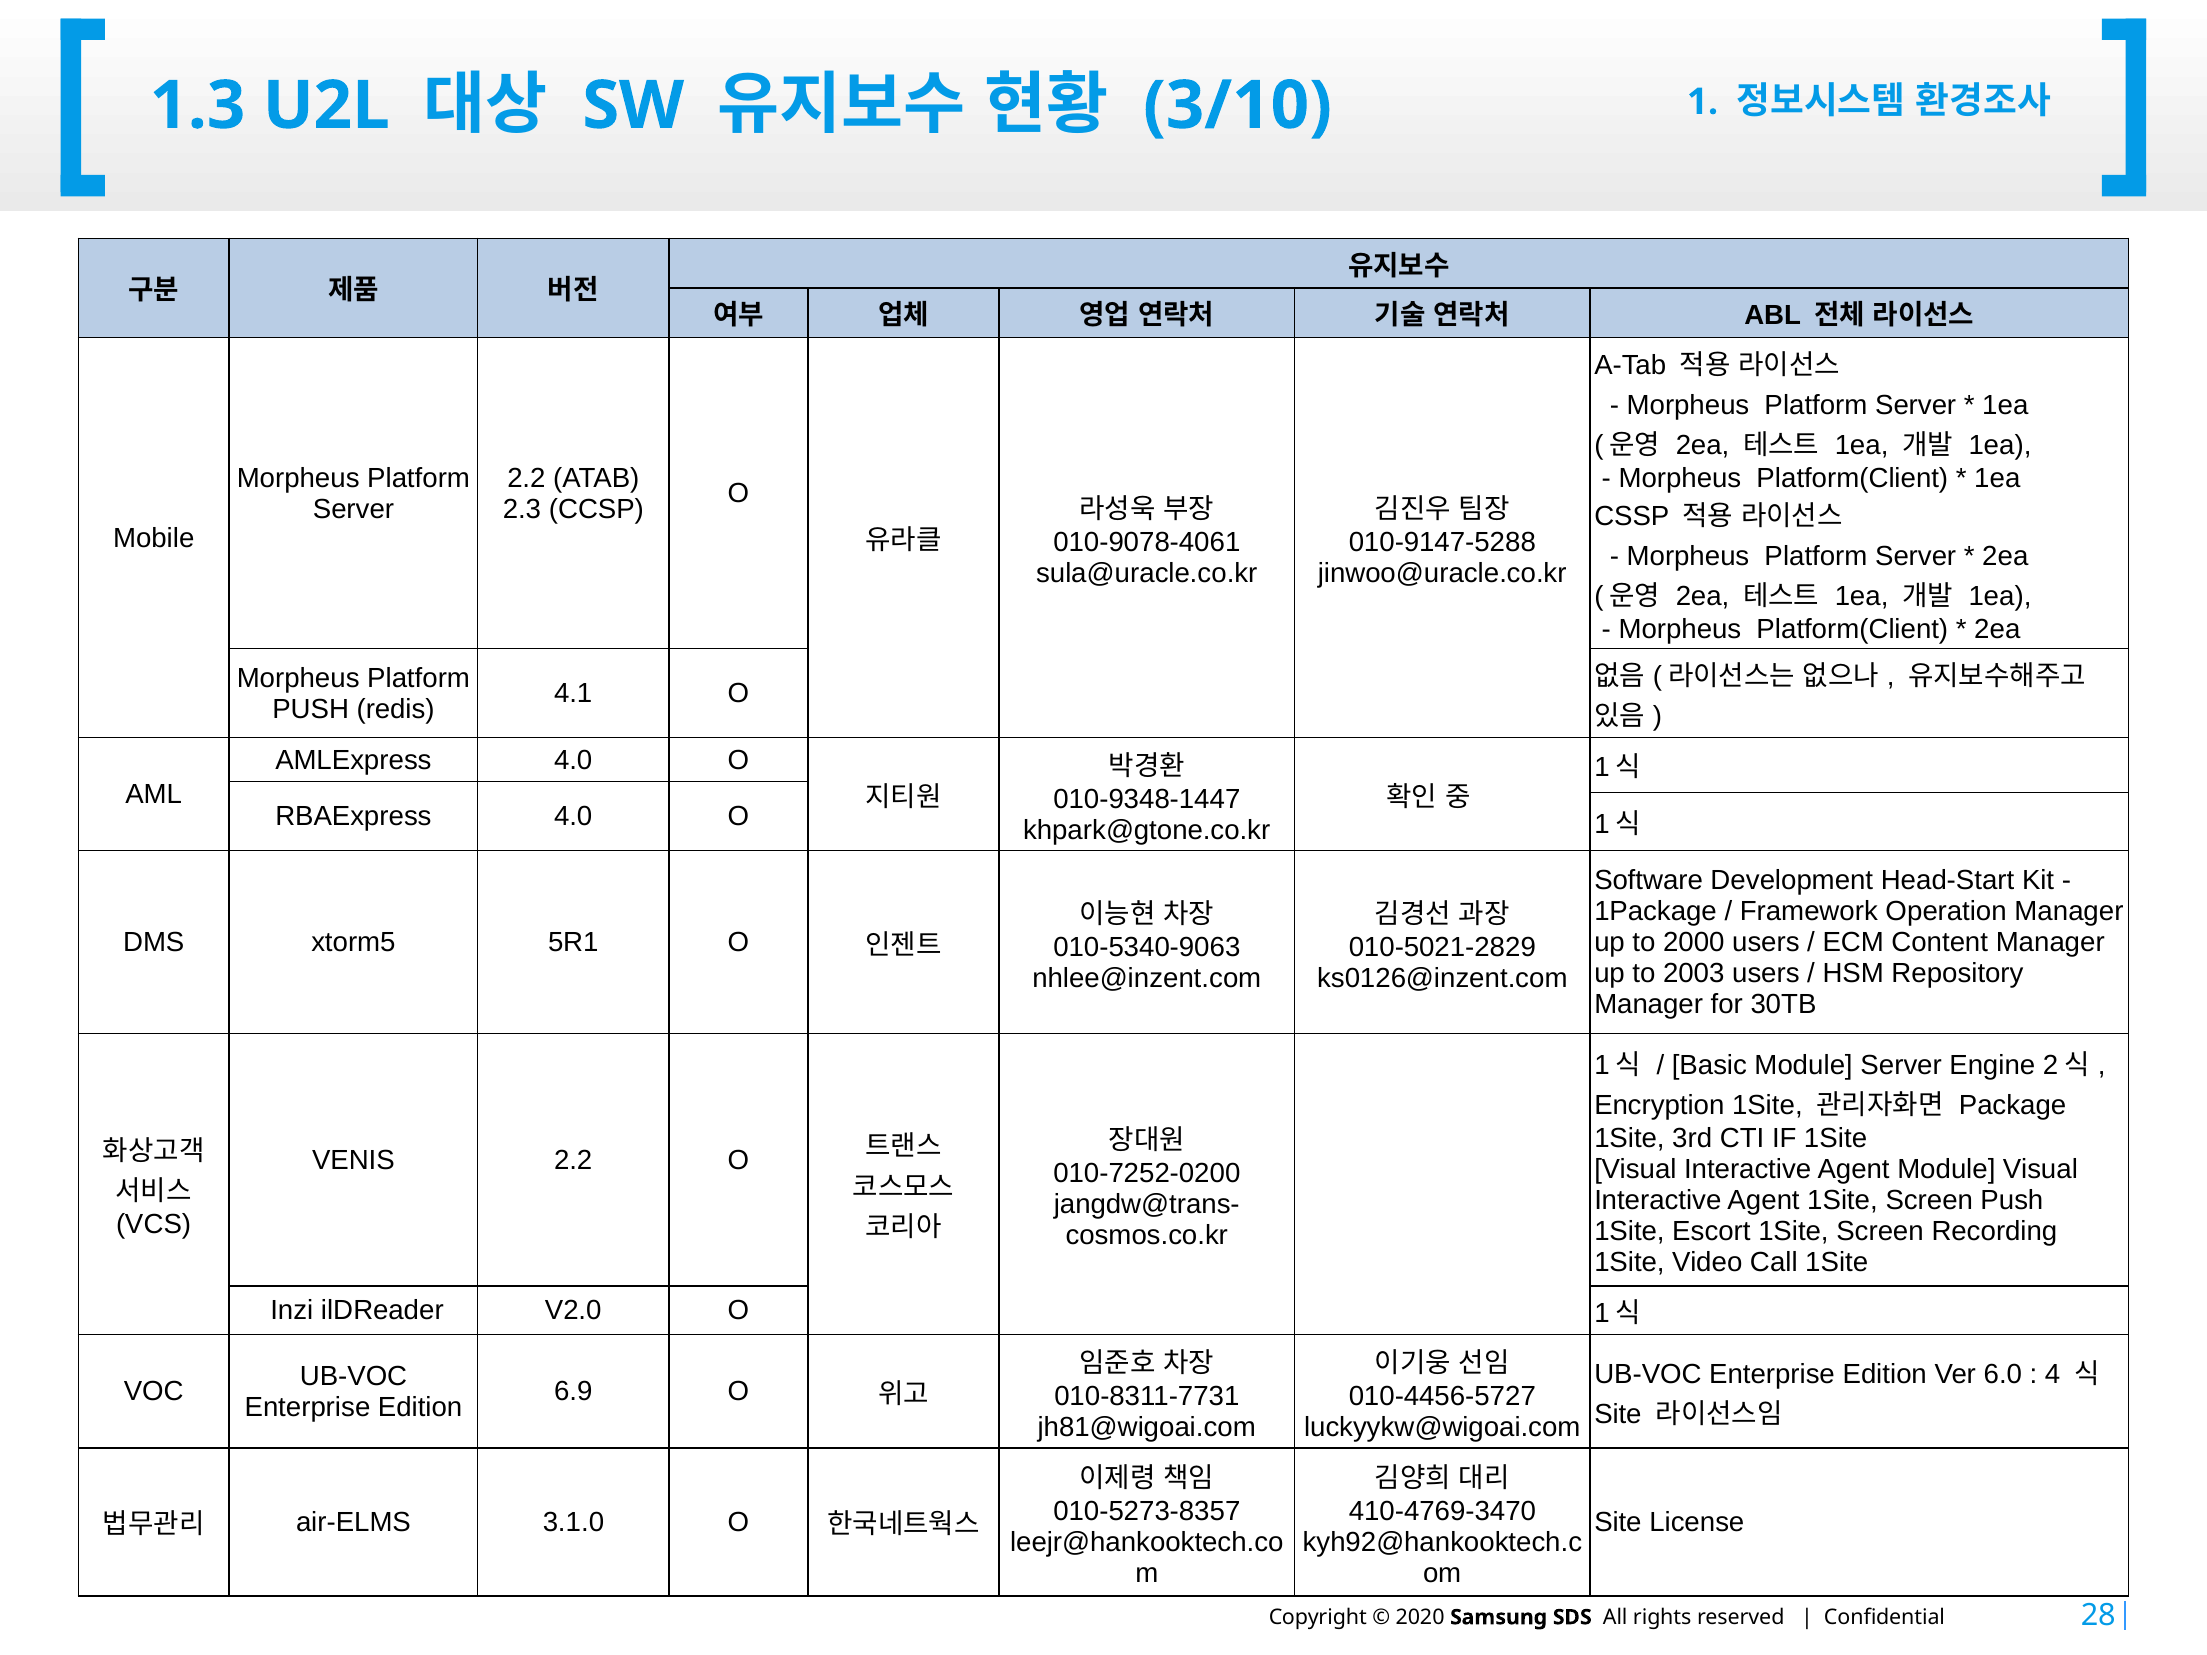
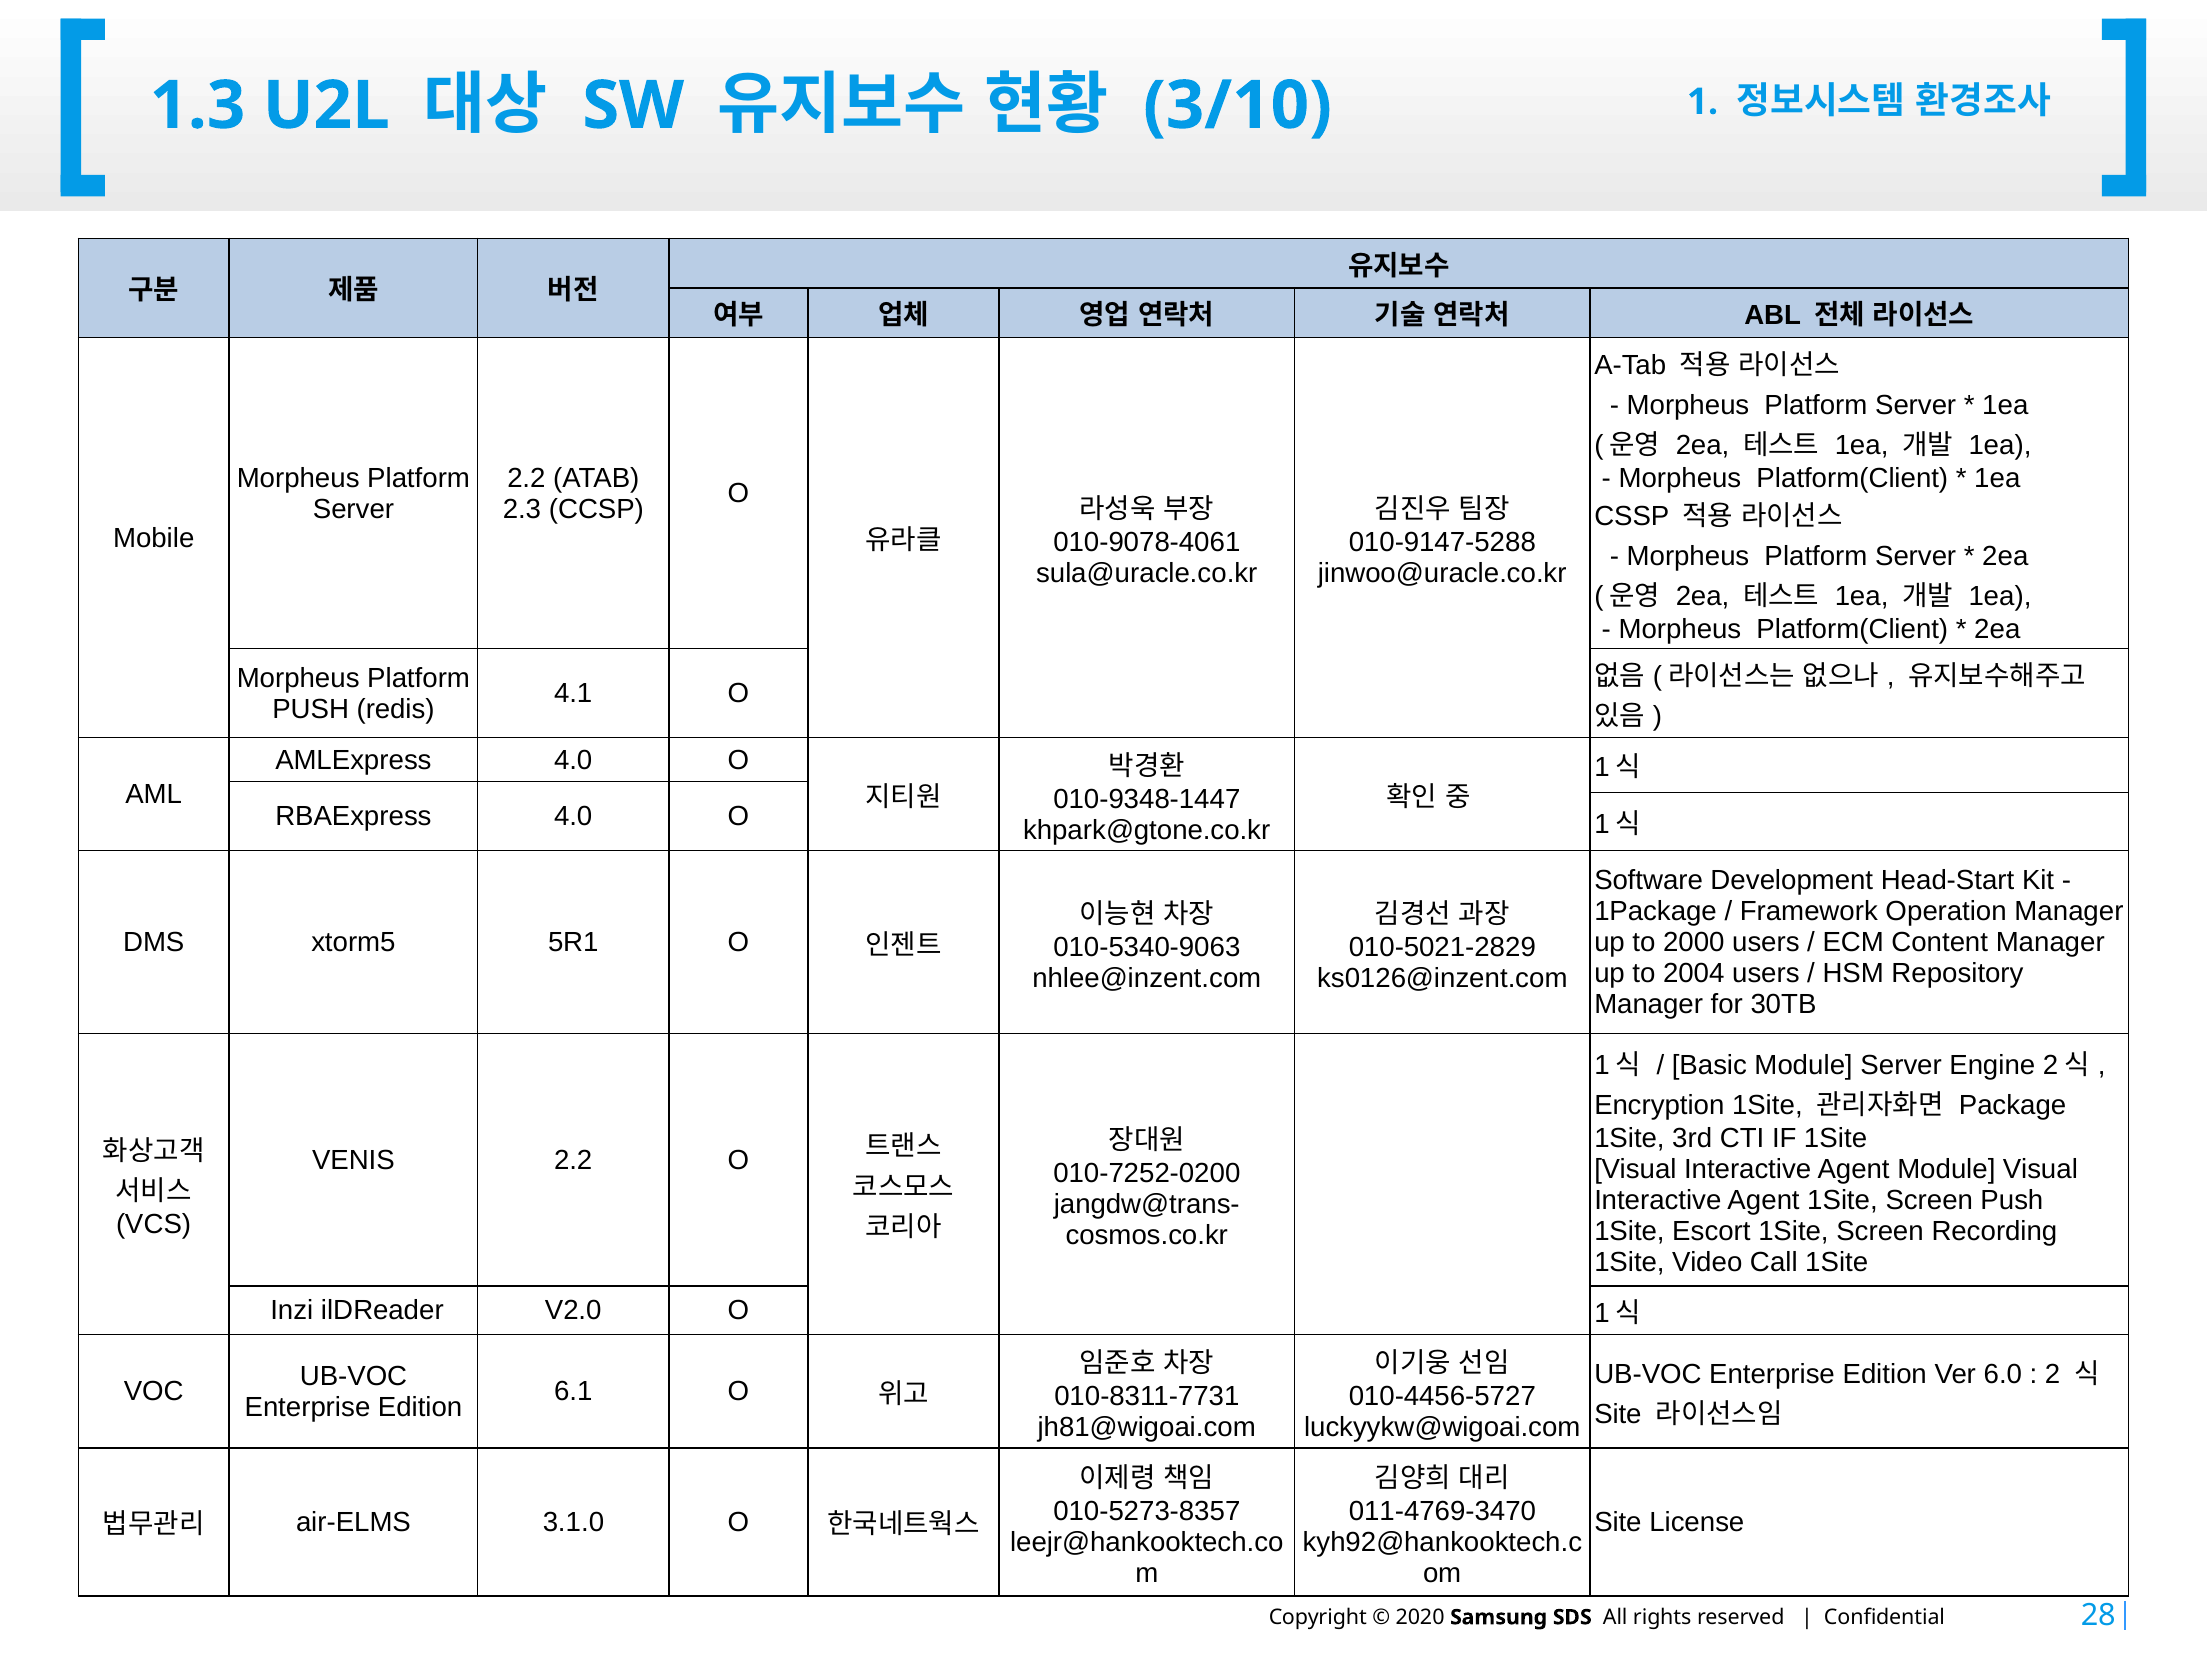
2003: 2003 -> 2004 (1694, 974)
4: 4 -> 2 (2053, 1374)
6.9: 6.9 -> 6.1 (573, 1392)
410-4769-3470: 410-4769-3470 -> 011-4769-3470 (1442, 1512)
